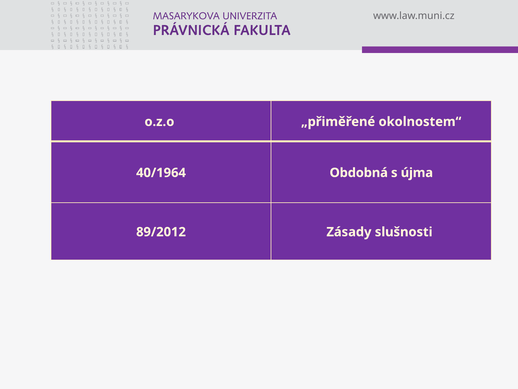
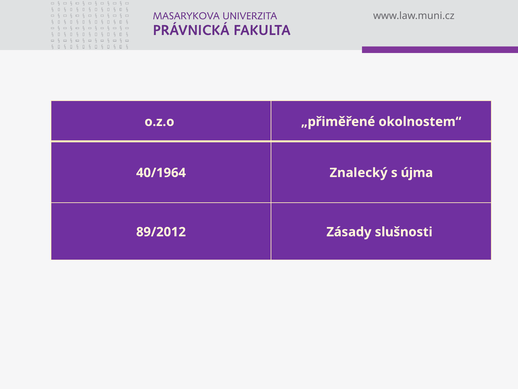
Obdobná: Obdobná -> Znalecký (359, 173)
